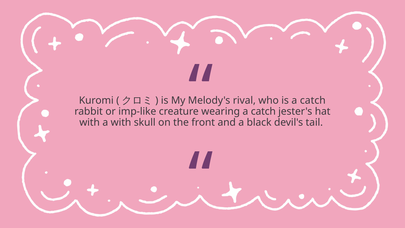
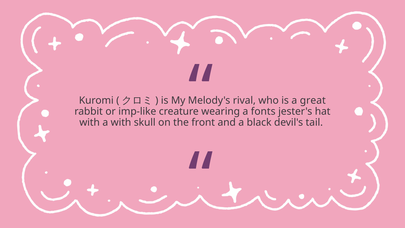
is a catch: catch -> great (313, 100)
wearing a catch: catch -> fonts (263, 111)
